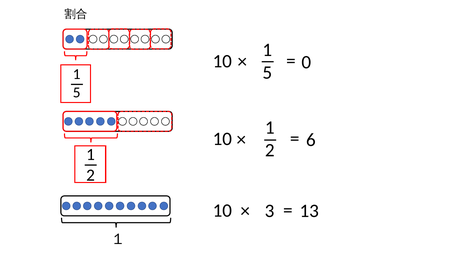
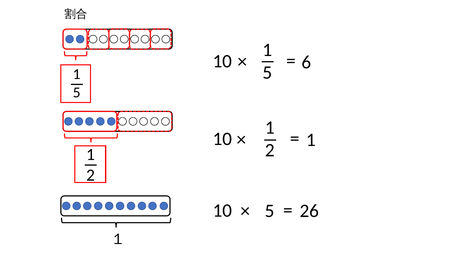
0: 0 -> 6 (306, 62)
6: 6 -> 1 (311, 140)
3: 3 -> 5 (269, 211)
13: 13 -> 26 (309, 211)
